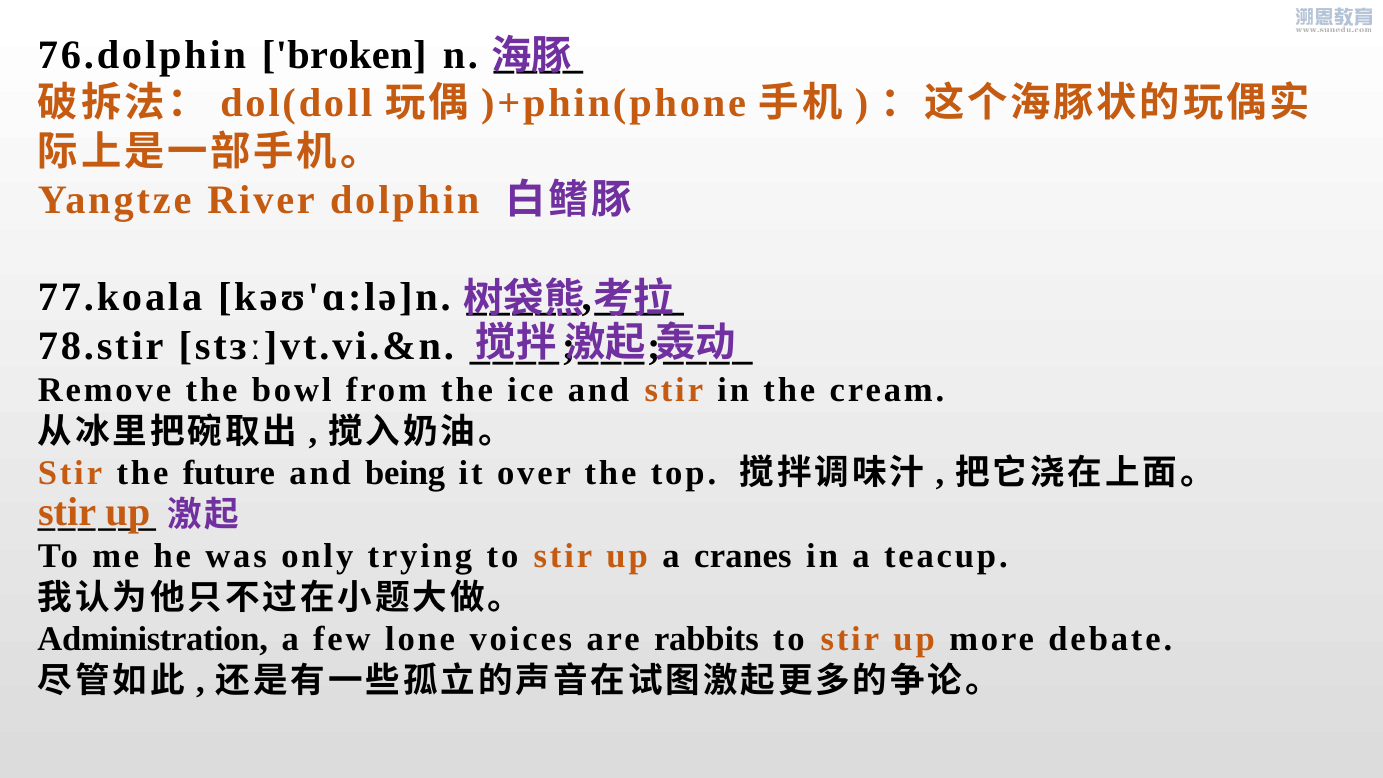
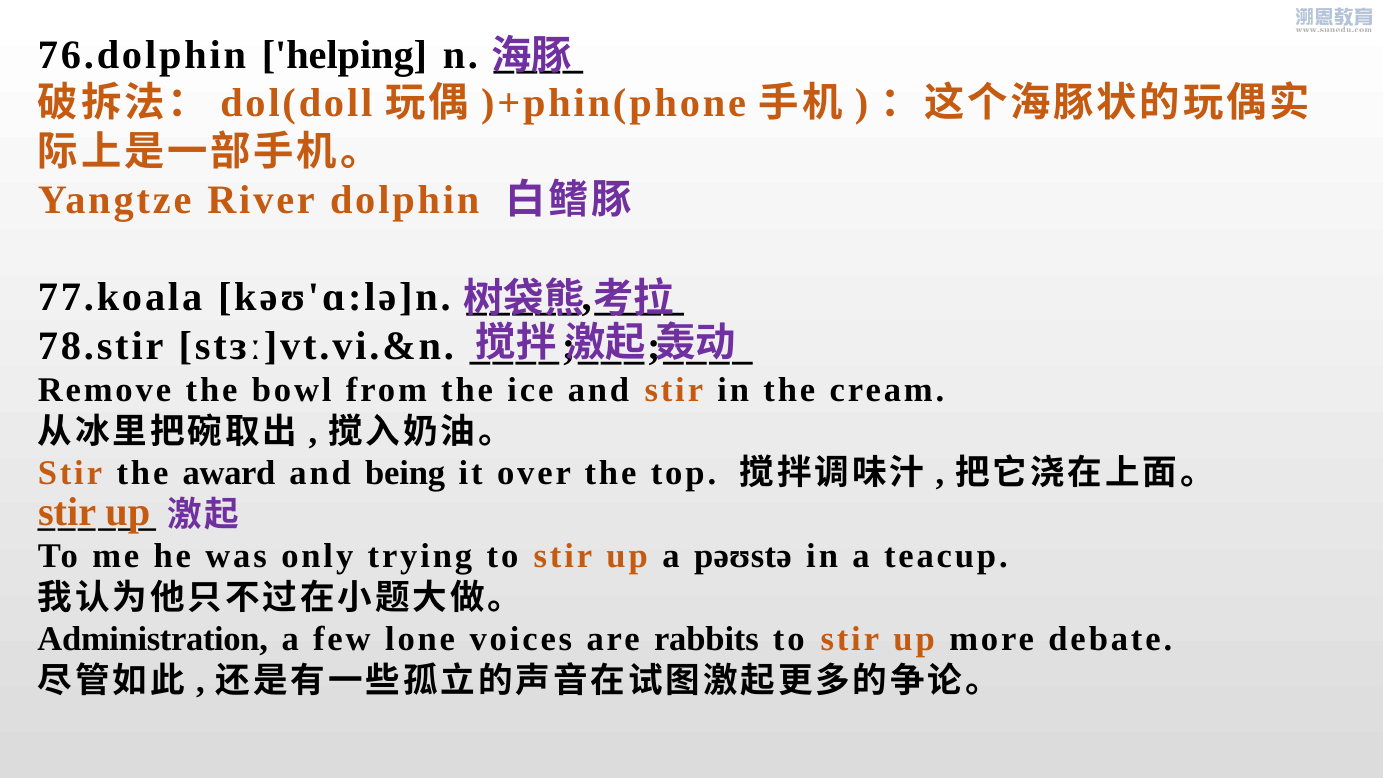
broken: broken -> helping (344, 55)
future: future -> award (229, 473)
cranes: cranes -> pəʊstə (743, 556)
